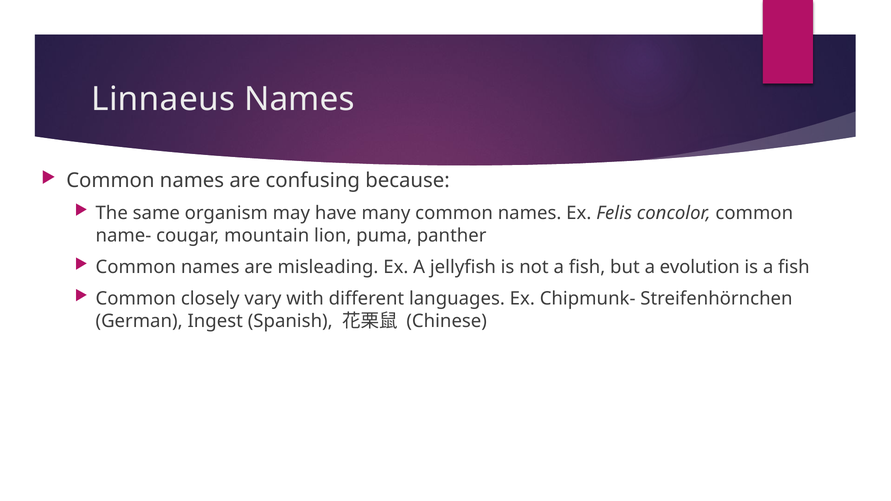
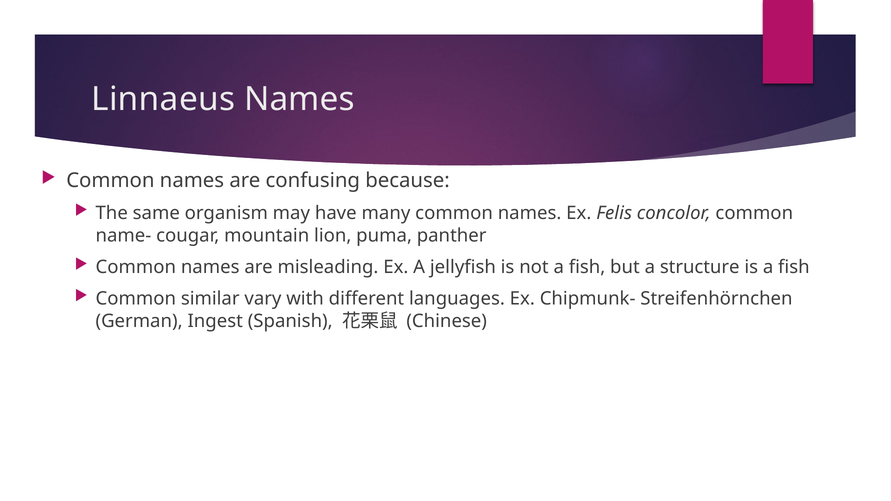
evolution: evolution -> structure (700, 267)
closely: closely -> similar (210, 299)
